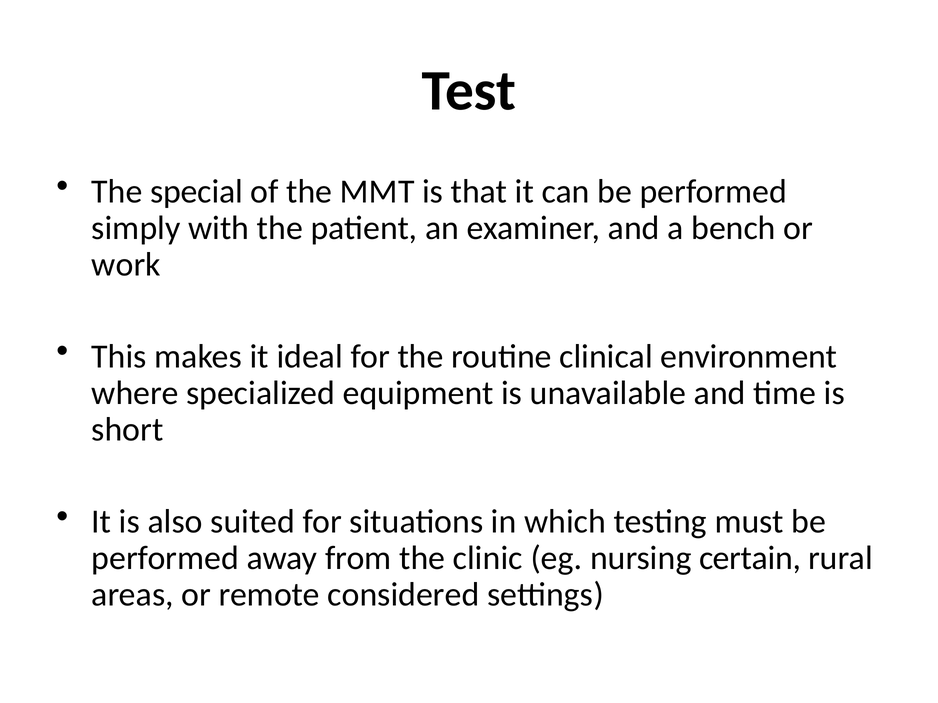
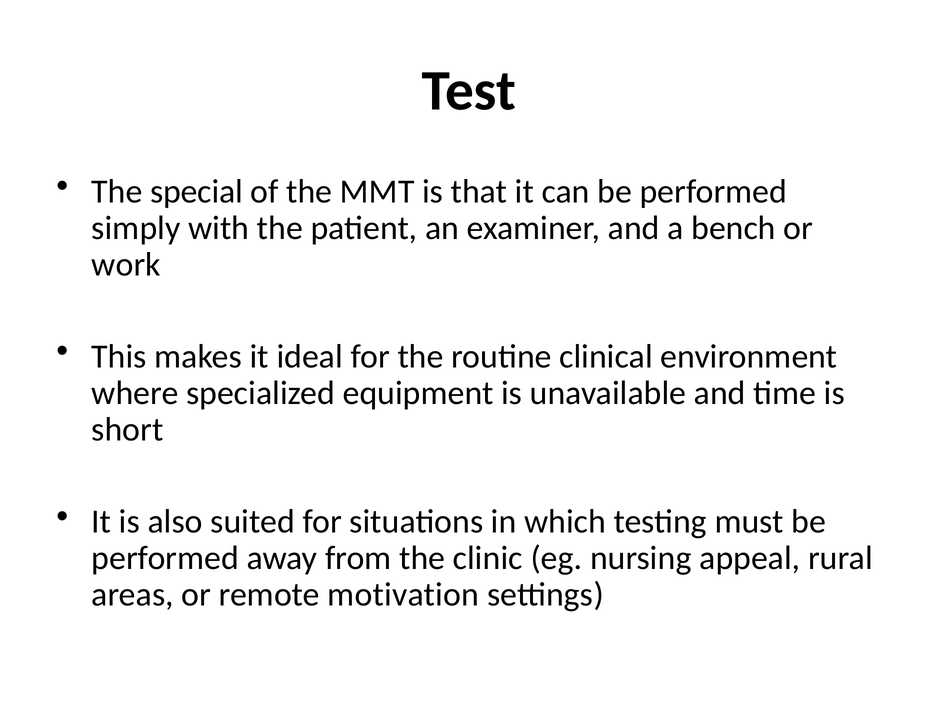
certain: certain -> appeal (750, 559)
considered: considered -> motivation (403, 595)
